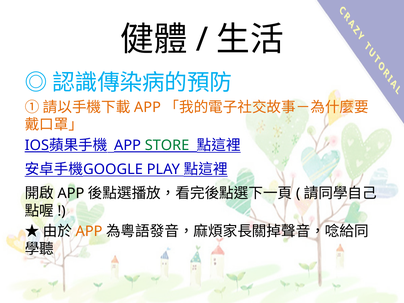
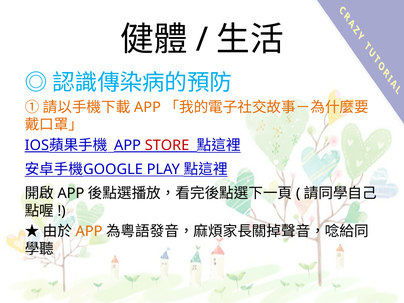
STORE colour: green -> red (167, 145)
